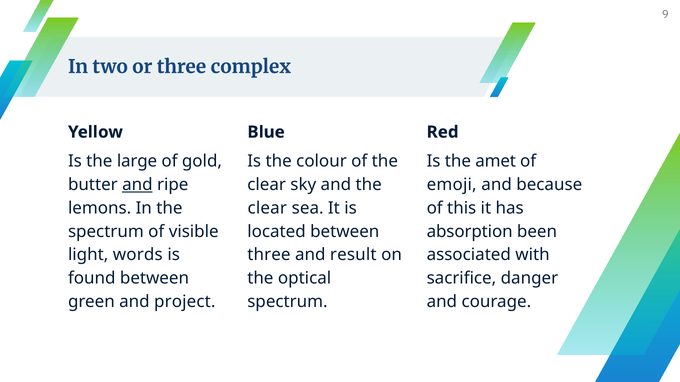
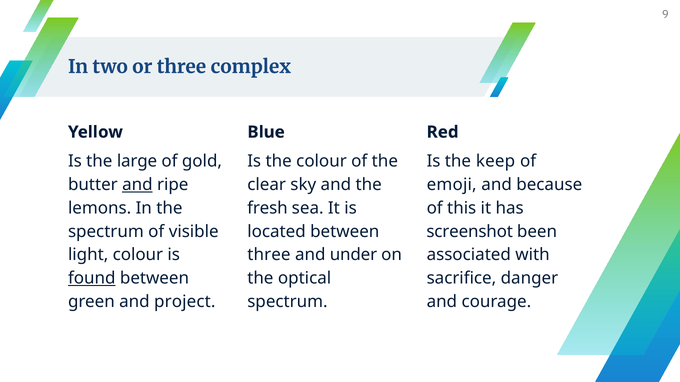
amet: amet -> keep (495, 161)
clear: clear -> fresh (267, 208)
absorption: absorption -> screenshot (470, 232)
light words: words -> colour (138, 255)
result: result -> under (353, 255)
found underline: none -> present (92, 279)
